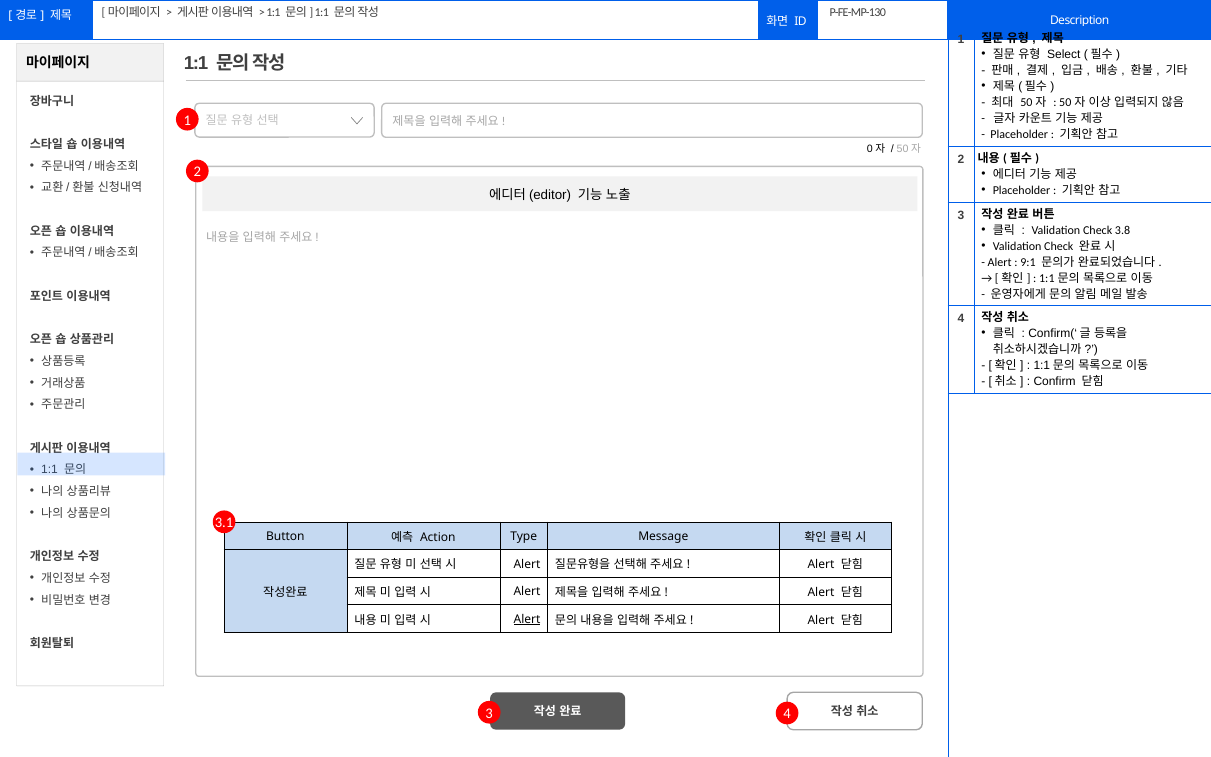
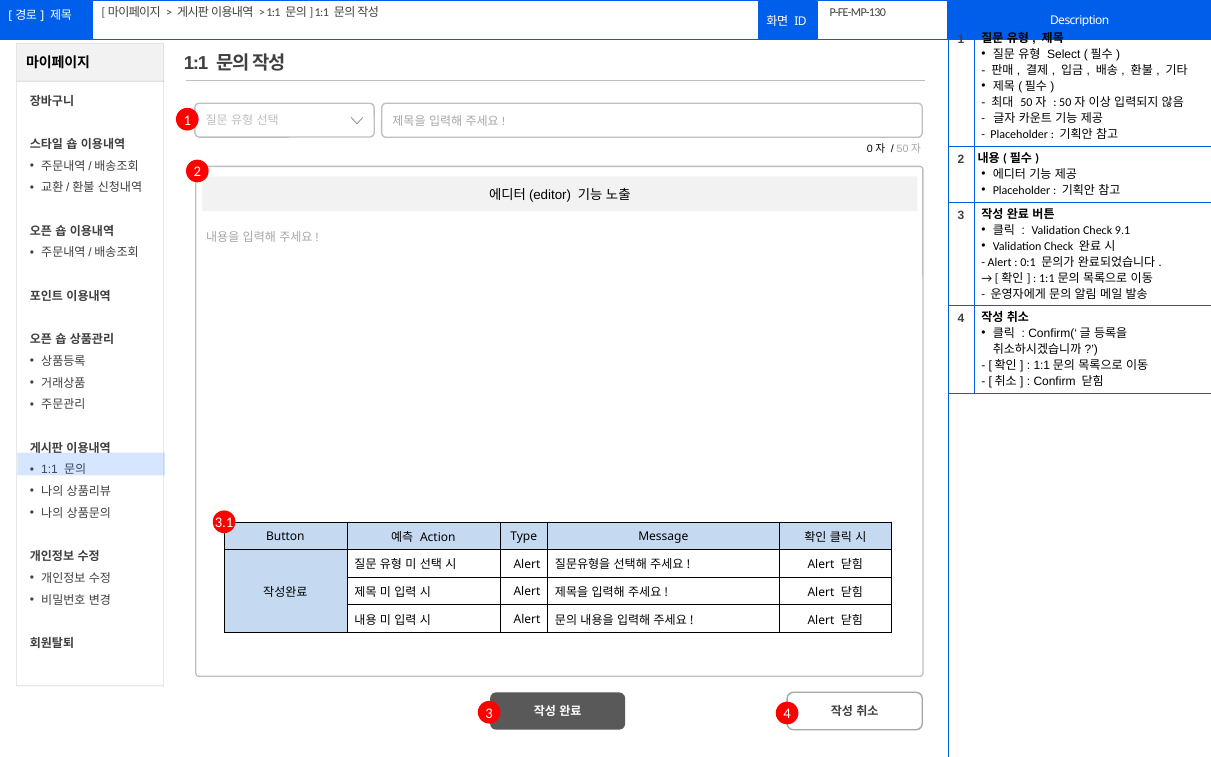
3.8: 3.8 -> 9.1 (1123, 230)
9:1: 9:1 -> 0:1 (1028, 262)
Alert underline: present -> none (527, 619)
